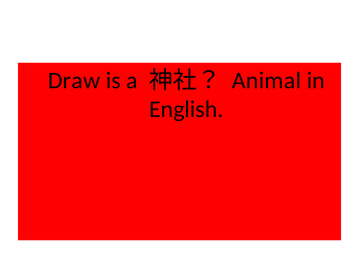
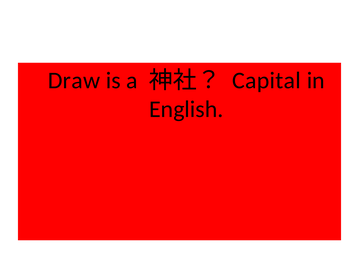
Animal: Animal -> Capital (266, 81)
